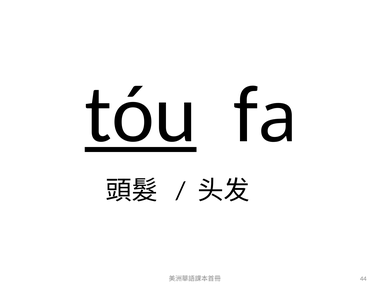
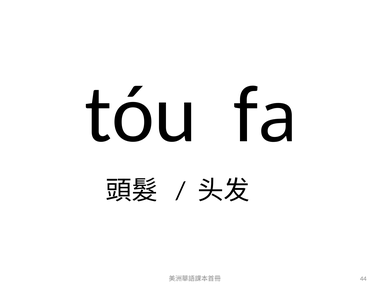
tóu underline: present -> none (141, 115)
